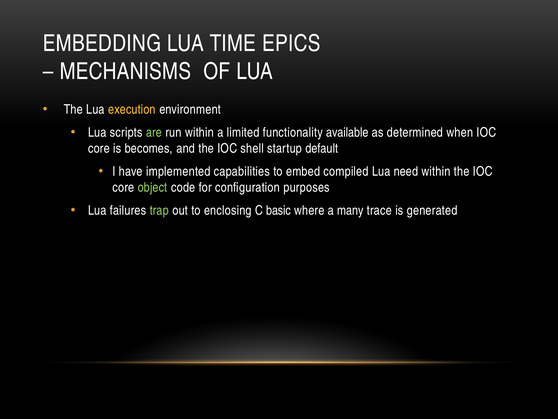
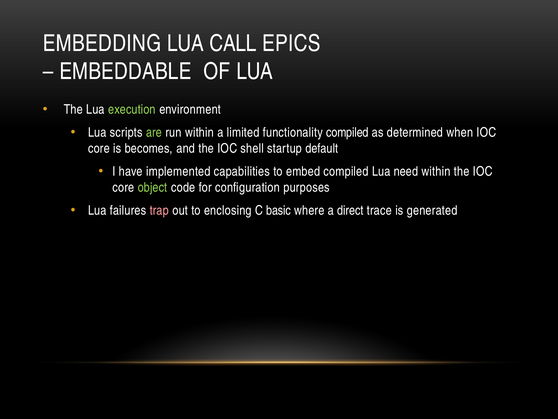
TIME: TIME -> CALL (233, 43)
MECHANISMS: MECHANISMS -> EMBEDDABLE (125, 71)
execution colour: yellow -> light green (132, 109)
functionality available: available -> compiled (347, 132)
trap colour: light green -> pink (159, 210)
many: many -> direct (350, 210)
